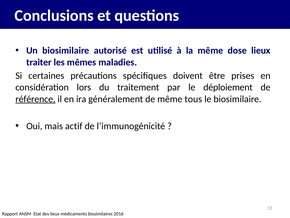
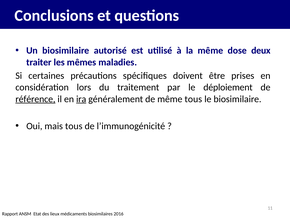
dose lieux: lieux -> deux (261, 50)
ira underline: none -> present (81, 99)
mais actif: actif -> tous (74, 126)
